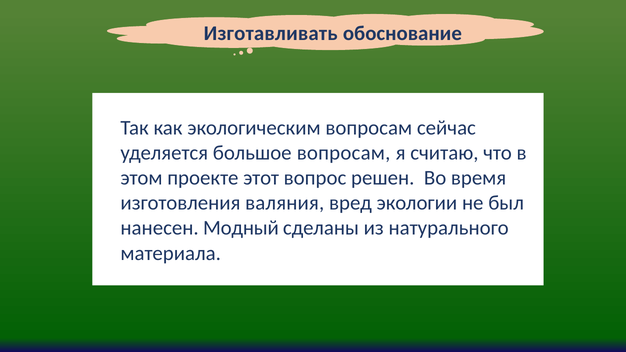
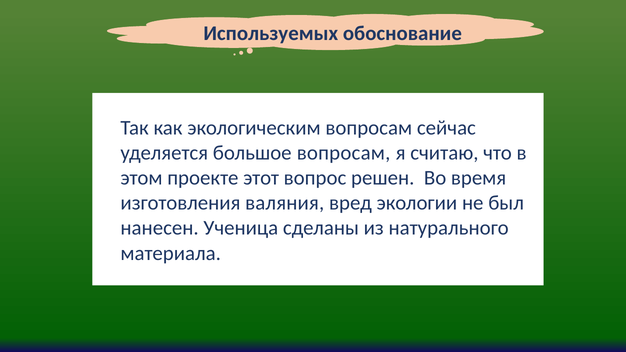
Изготавливать: Изготавливать -> Используемых (271, 33)
Модный: Модный -> Ученица (241, 228)
